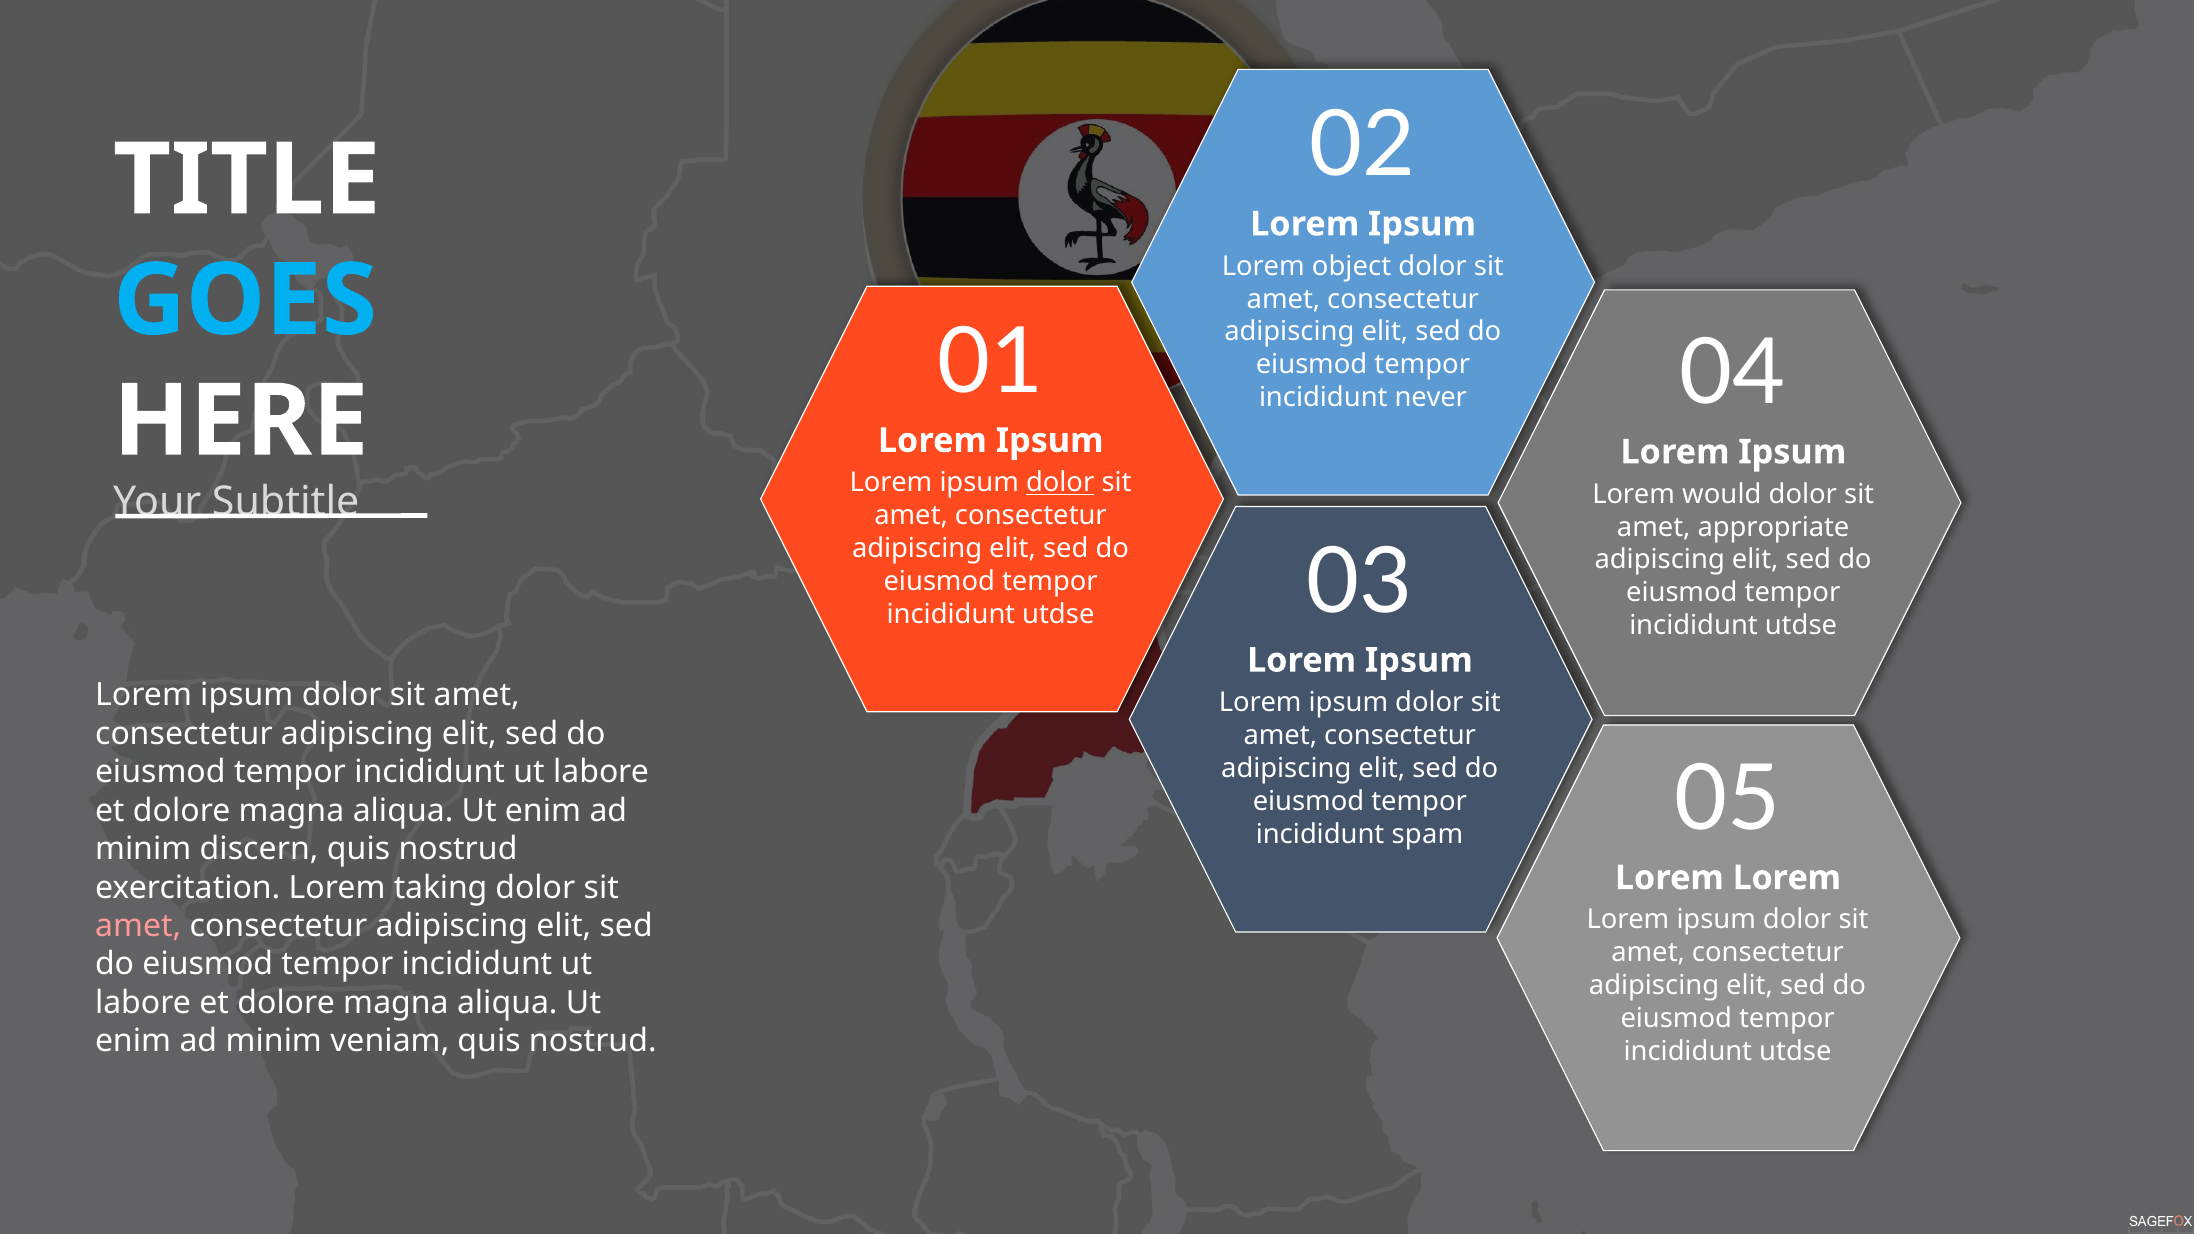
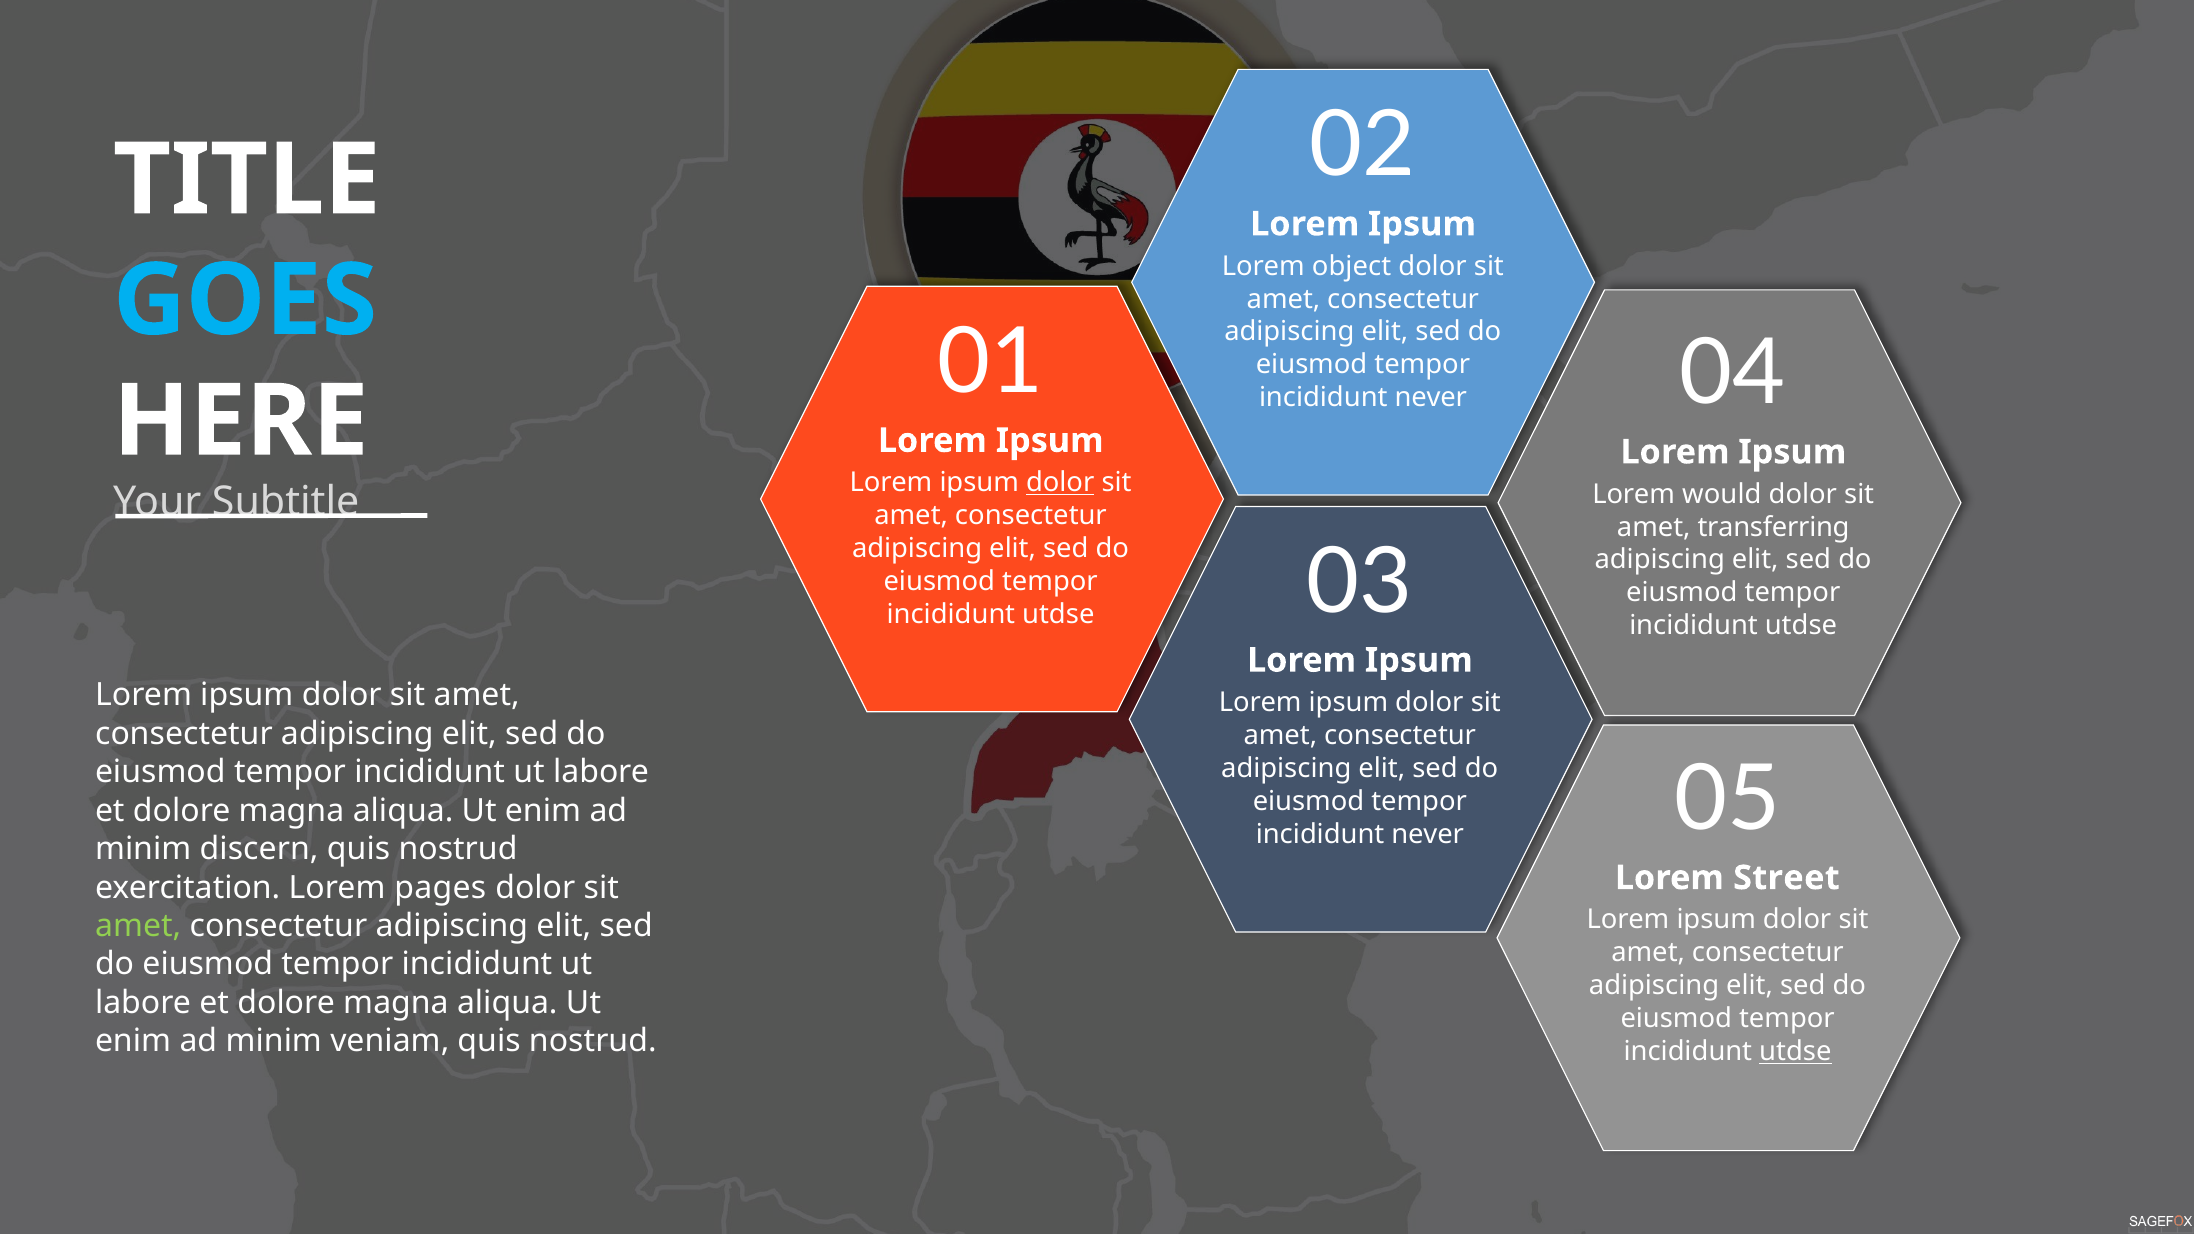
appropriate: appropriate -> transferring (1774, 527)
spam: spam -> never (1428, 834)
Lorem: Lorem -> Street (1786, 878)
taking: taking -> pages (440, 888)
amet colour: pink -> light green (138, 926)
utdse underline: none -> present (1795, 1052)
